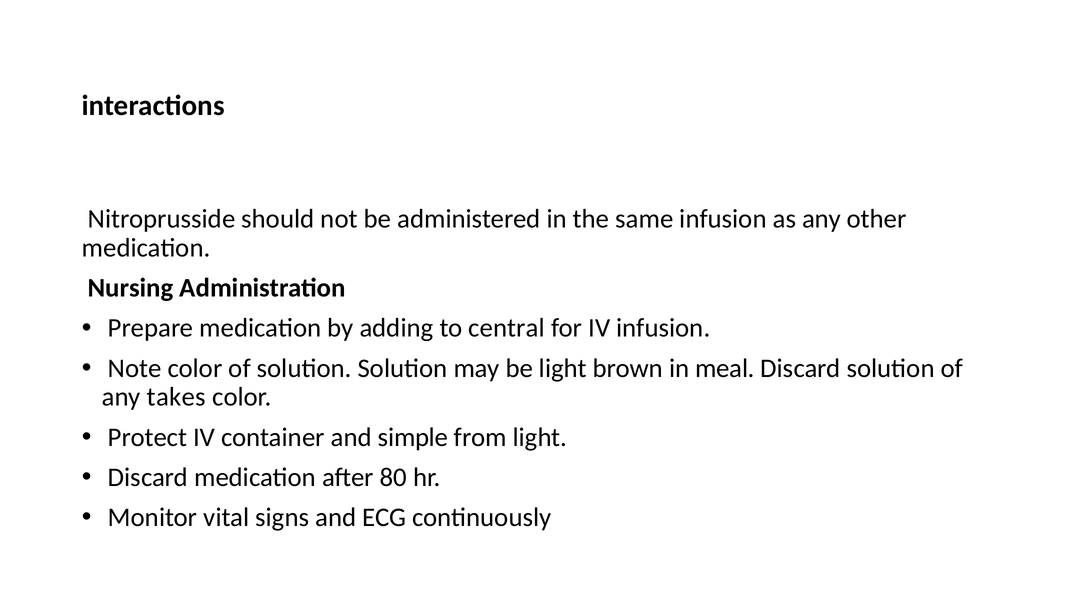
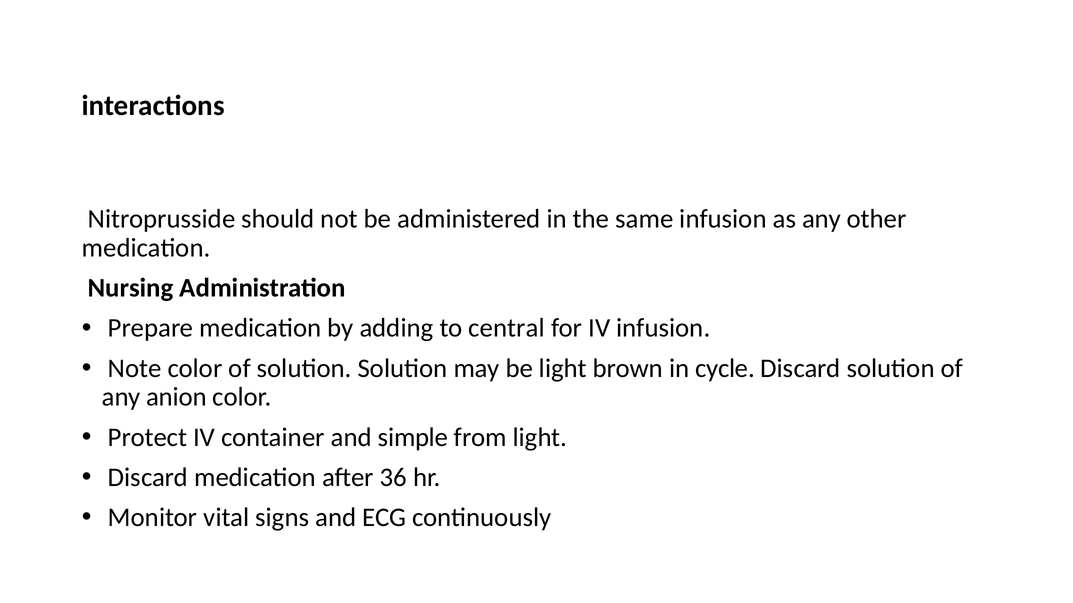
meal: meal -> cycle (725, 369)
takes: takes -> anion (176, 398)
80: 80 -> 36 (393, 478)
